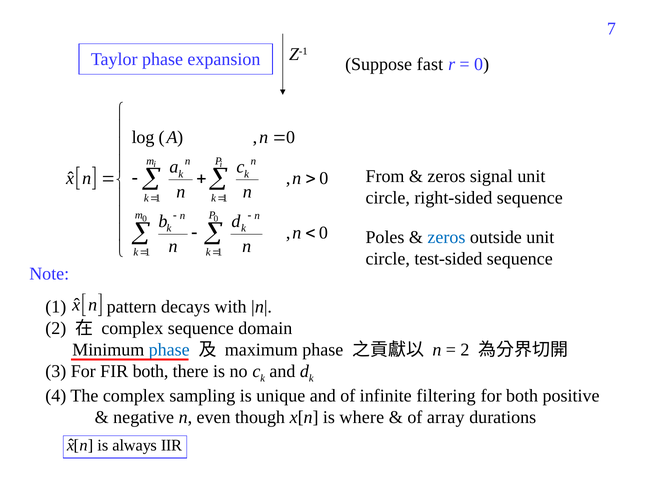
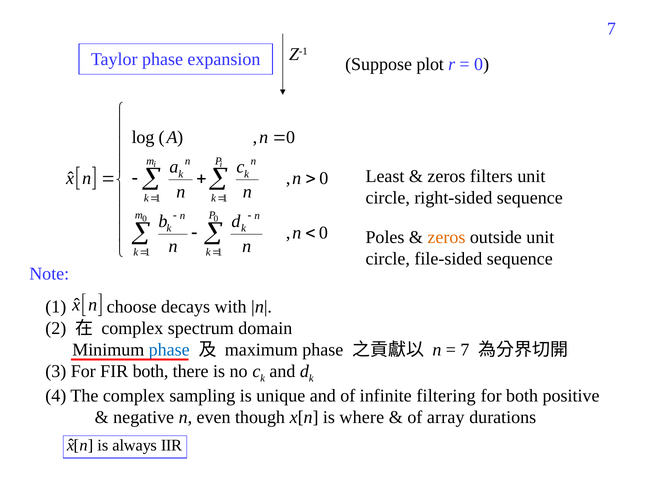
fast: fast -> plot (430, 64)
From: From -> Least (385, 176)
signal: signal -> filters (491, 176)
zeros colour: blue -> orange (446, 238)
test-sided: test-sided -> file-sided (448, 259)
pattern: pattern -> choose (132, 307)
complex sequence: sequence -> spectrum (201, 328)
2: 2 -> 7 (465, 350)
